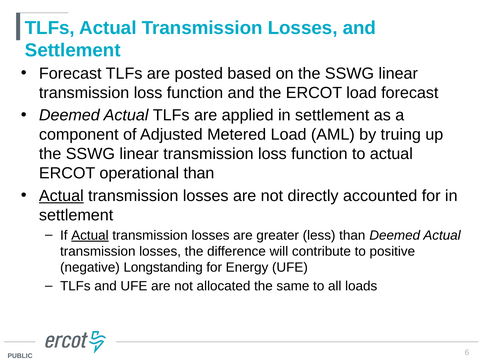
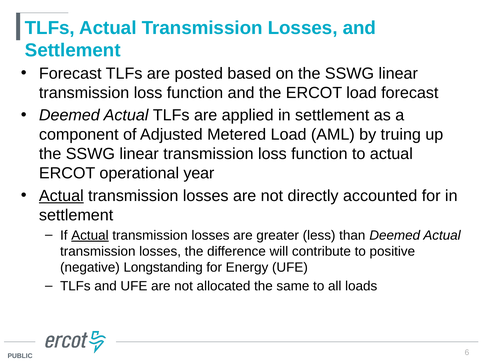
operational than: than -> year (199, 173)
